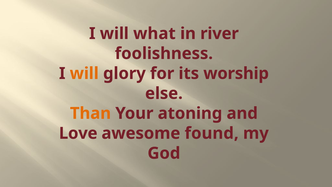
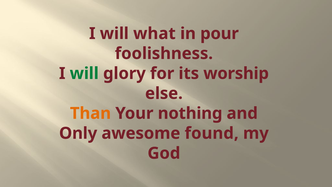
river: river -> pour (219, 34)
will colour: orange -> green (84, 73)
atoning: atoning -> nothing (190, 113)
Love: Love -> Only (78, 133)
